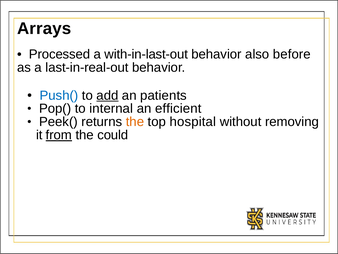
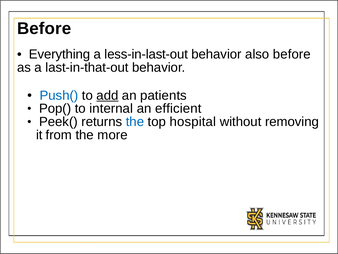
Arrays: Arrays -> Before (44, 29)
Processed: Processed -> Everything (60, 54)
with-in-last-out: with-in-last-out -> less-in-last-out (146, 54)
last-in-real-out: last-in-real-out -> last-in-that-out (87, 67)
the colour: orange -> blue (135, 122)
from underline: present -> none (59, 135)
could: could -> more (113, 135)
